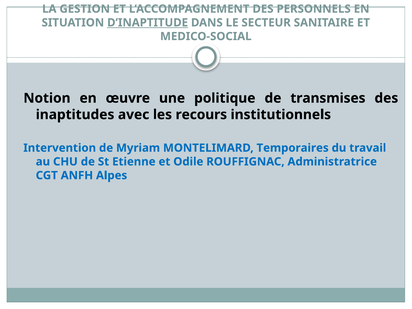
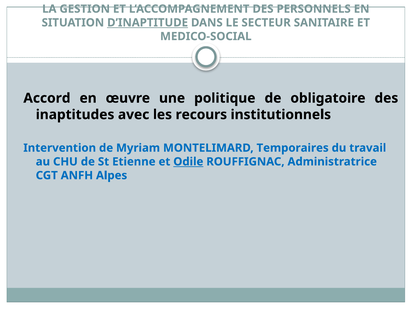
Notion: Notion -> Accord (47, 98)
transmises: transmises -> obligatoire (328, 98)
Odile underline: none -> present (188, 162)
